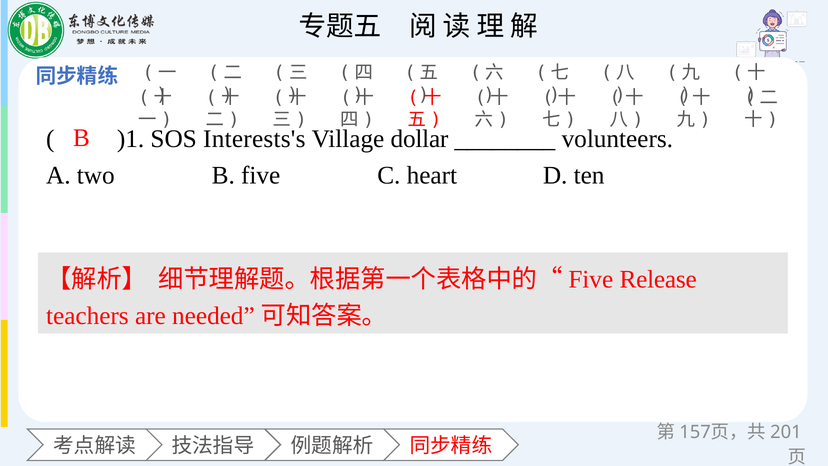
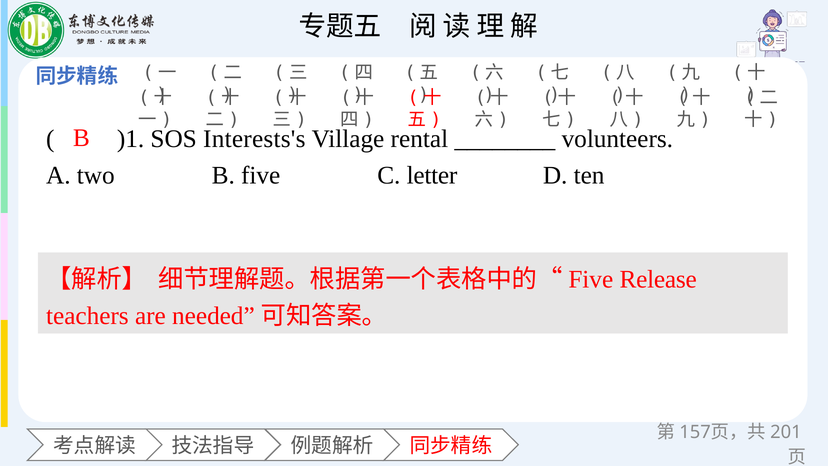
dollar: dollar -> rental (419, 139)
heart: heart -> letter (432, 175)
